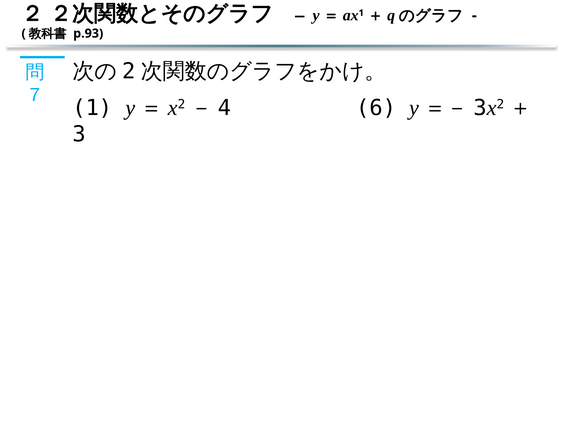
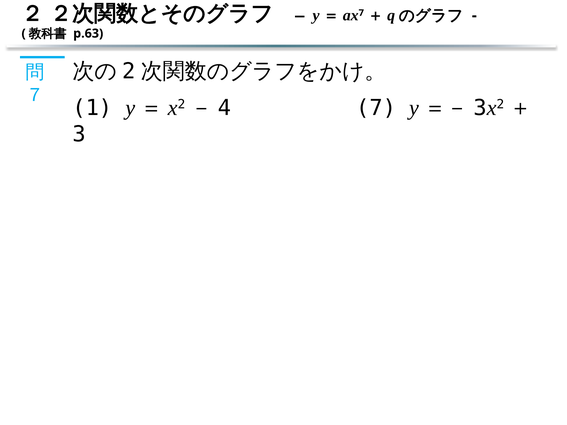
1: 1 -> 7 (361, 13)
p.93: p.93 -> p.63 (88, 33)
6: 6 -> 7 (376, 108)
